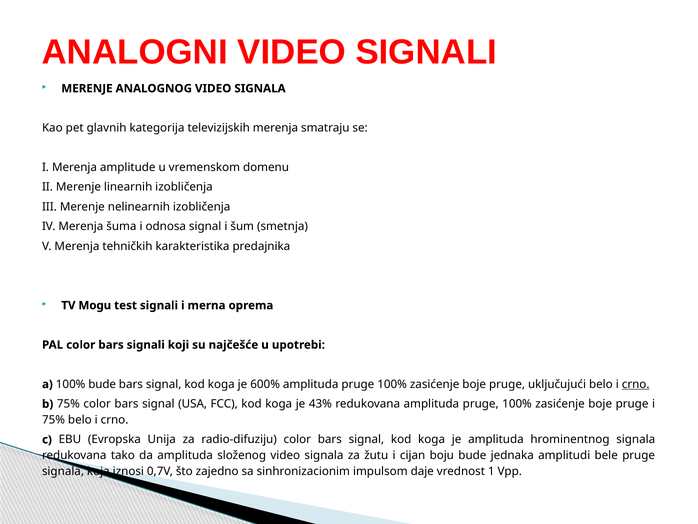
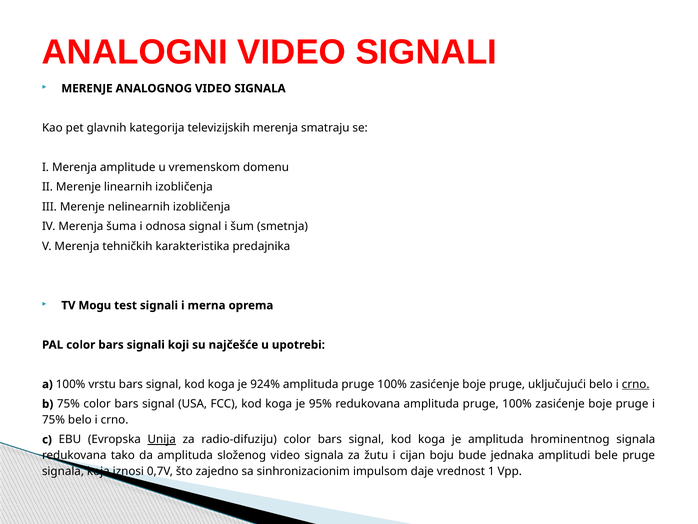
100% bude: bude -> vrstu (102, 384)
600%: 600% -> 924% (265, 384)
43%: 43% -> 95% (320, 404)
Unija underline: none -> present (162, 439)
